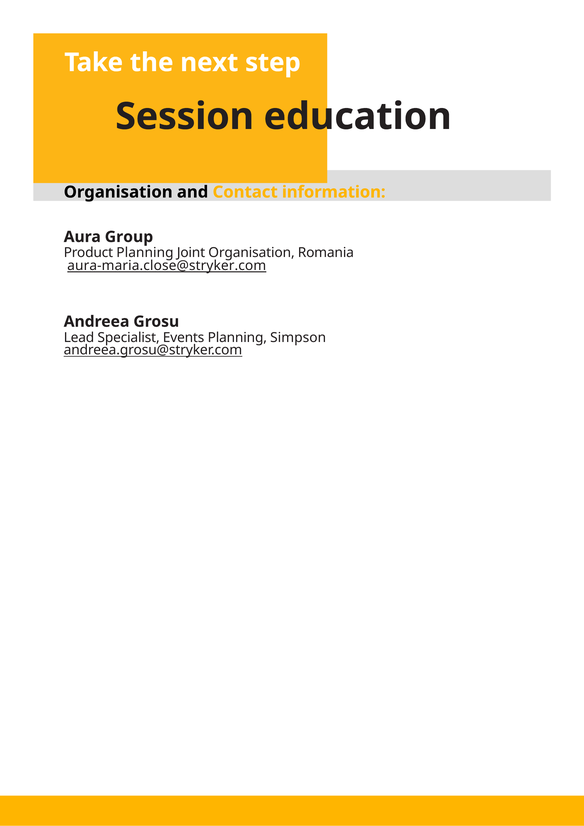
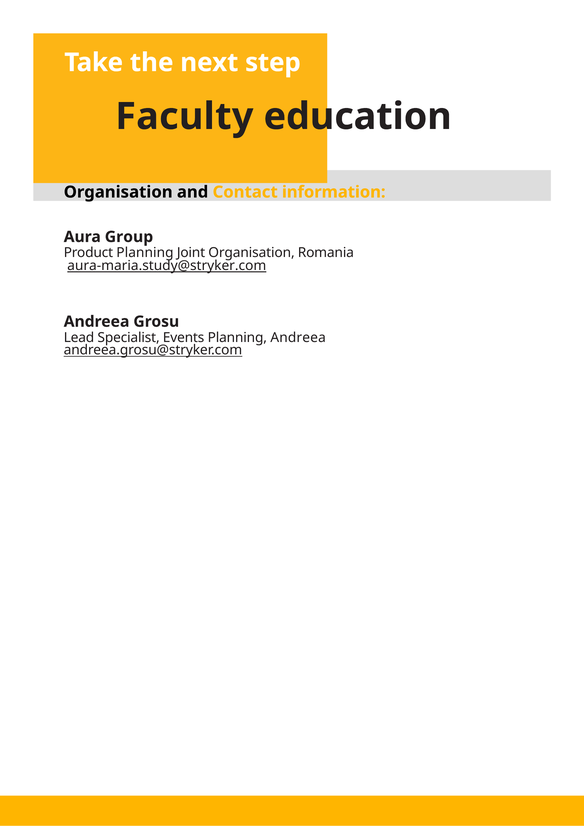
Session: Session -> Faculty (184, 117)
aura-maria.close@stryker.com: aura-maria.close@stryker.com -> aura-maria.study@stryker.com (167, 266)
Planning Simpson: Simpson -> Andreea (298, 338)
